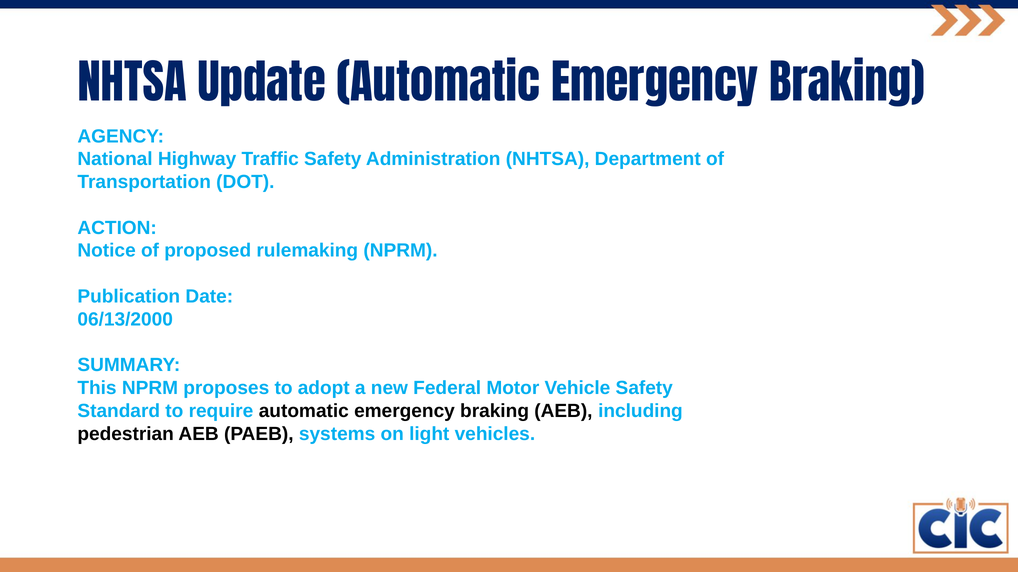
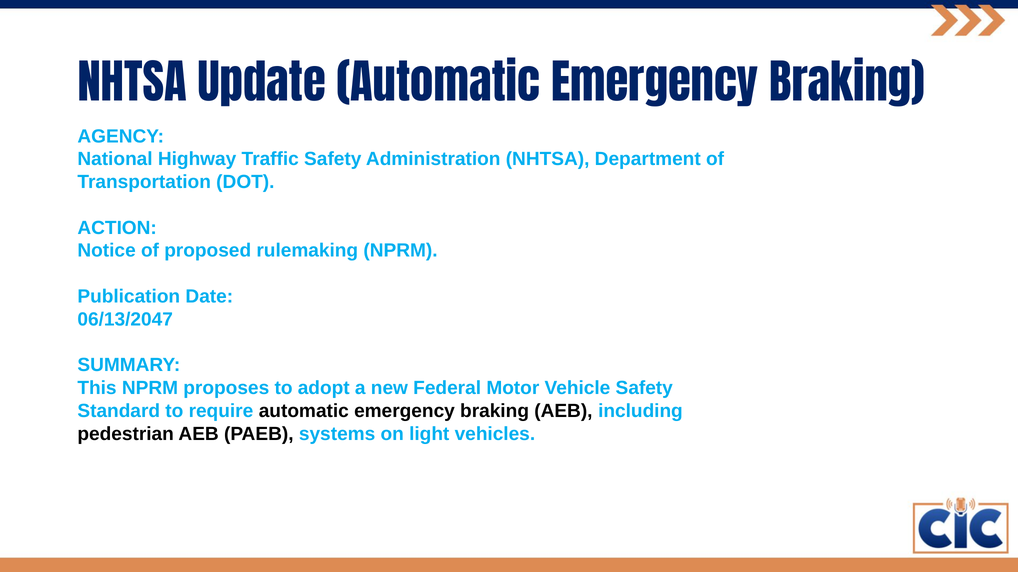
06/13/2000: 06/13/2000 -> 06/13/2047 (125, 320)
